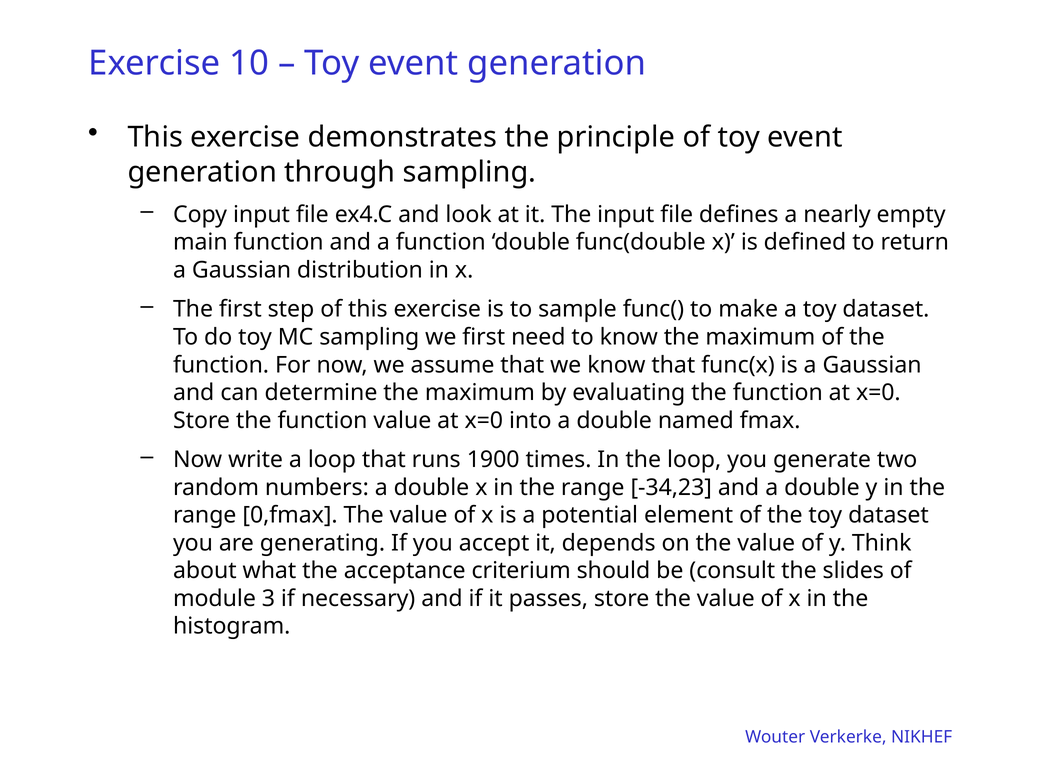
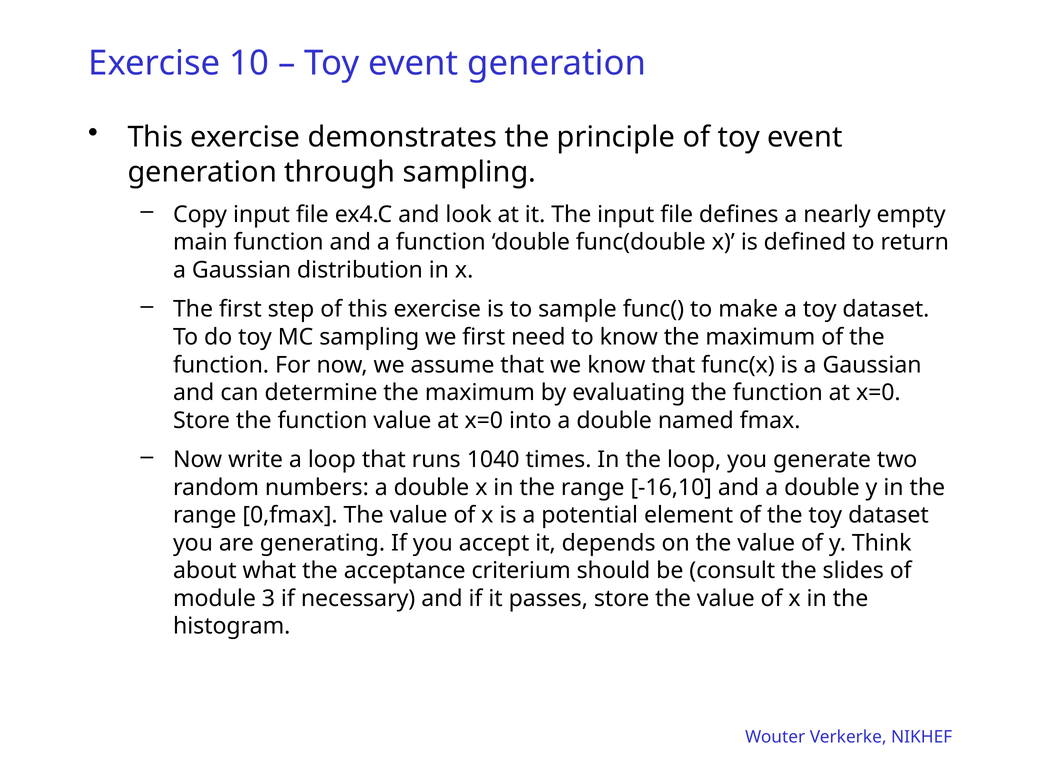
1900: 1900 -> 1040 (493, 460)
-34,23: -34,23 -> -16,10 (671, 487)
